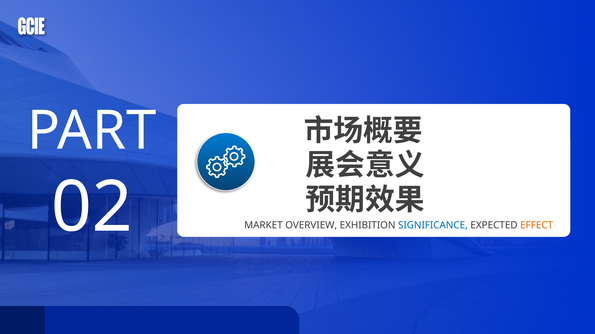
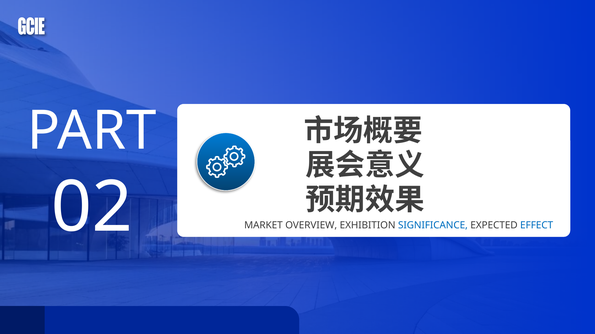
EFFECT colour: orange -> blue (537, 226)
